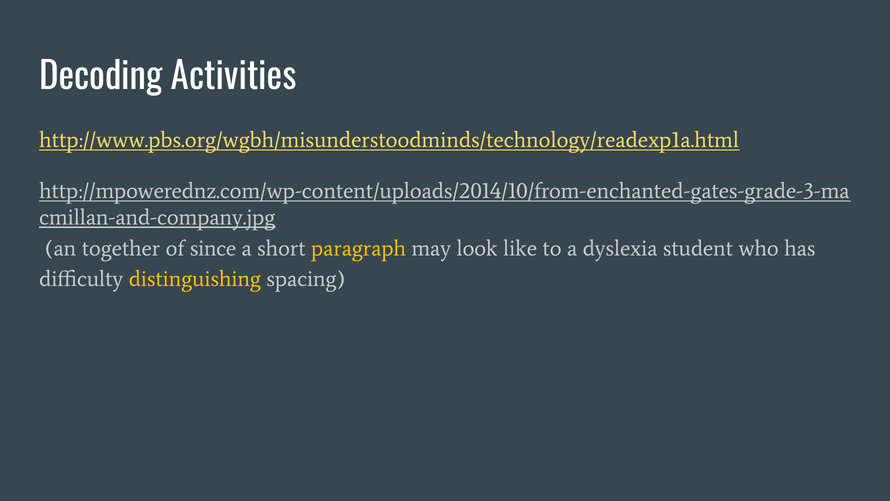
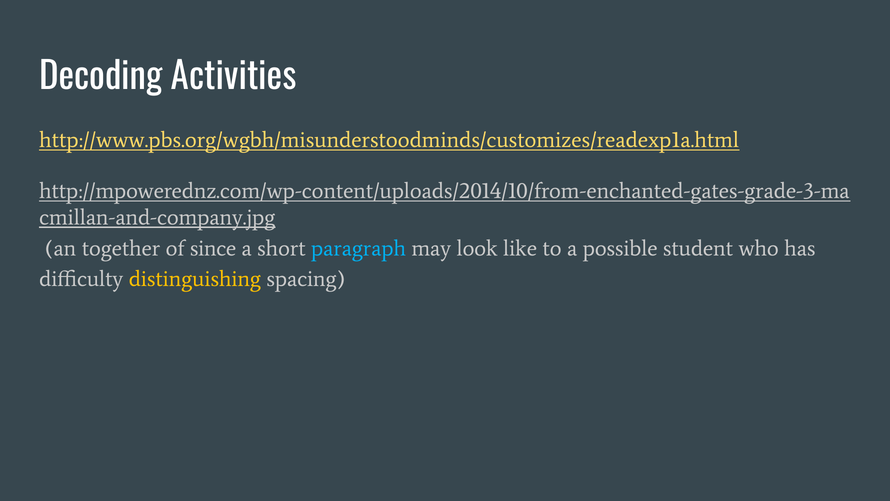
http://www.pbs.org/wgbh/misunderstoodminds/technology/readexp1a.html: http://www.pbs.org/wgbh/misunderstoodminds/technology/readexp1a.html -> http://www.pbs.org/wgbh/misunderstoodminds/customizes/readexp1a.html (389, 140)
paragraph colour: yellow -> light blue (359, 248)
dyslexia: dyslexia -> possible (620, 248)
